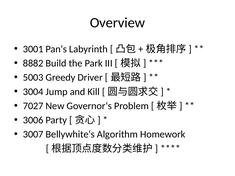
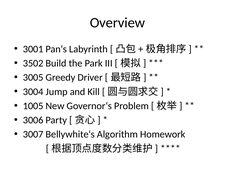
8882: 8882 -> 3502 (33, 63)
5003: 5003 -> 3005 (33, 78)
7027: 7027 -> 1005 (33, 106)
